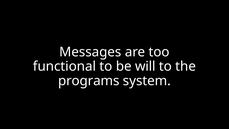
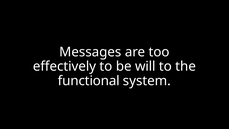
functional: functional -> effectively (64, 66)
programs: programs -> functional (89, 81)
